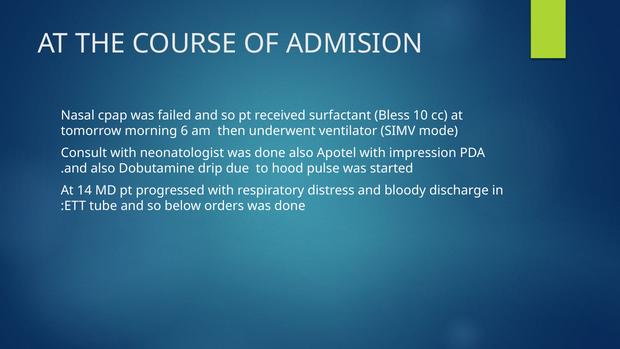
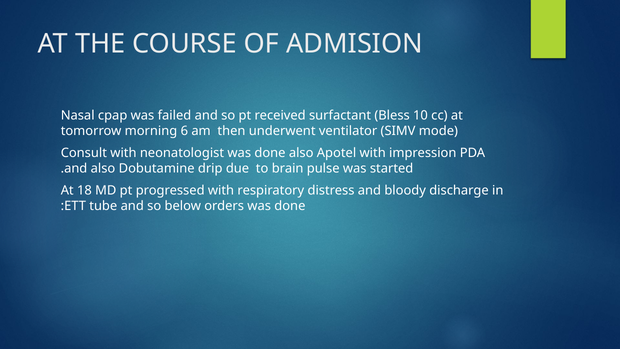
hood: hood -> brain (288, 168)
14: 14 -> 18 (84, 190)
